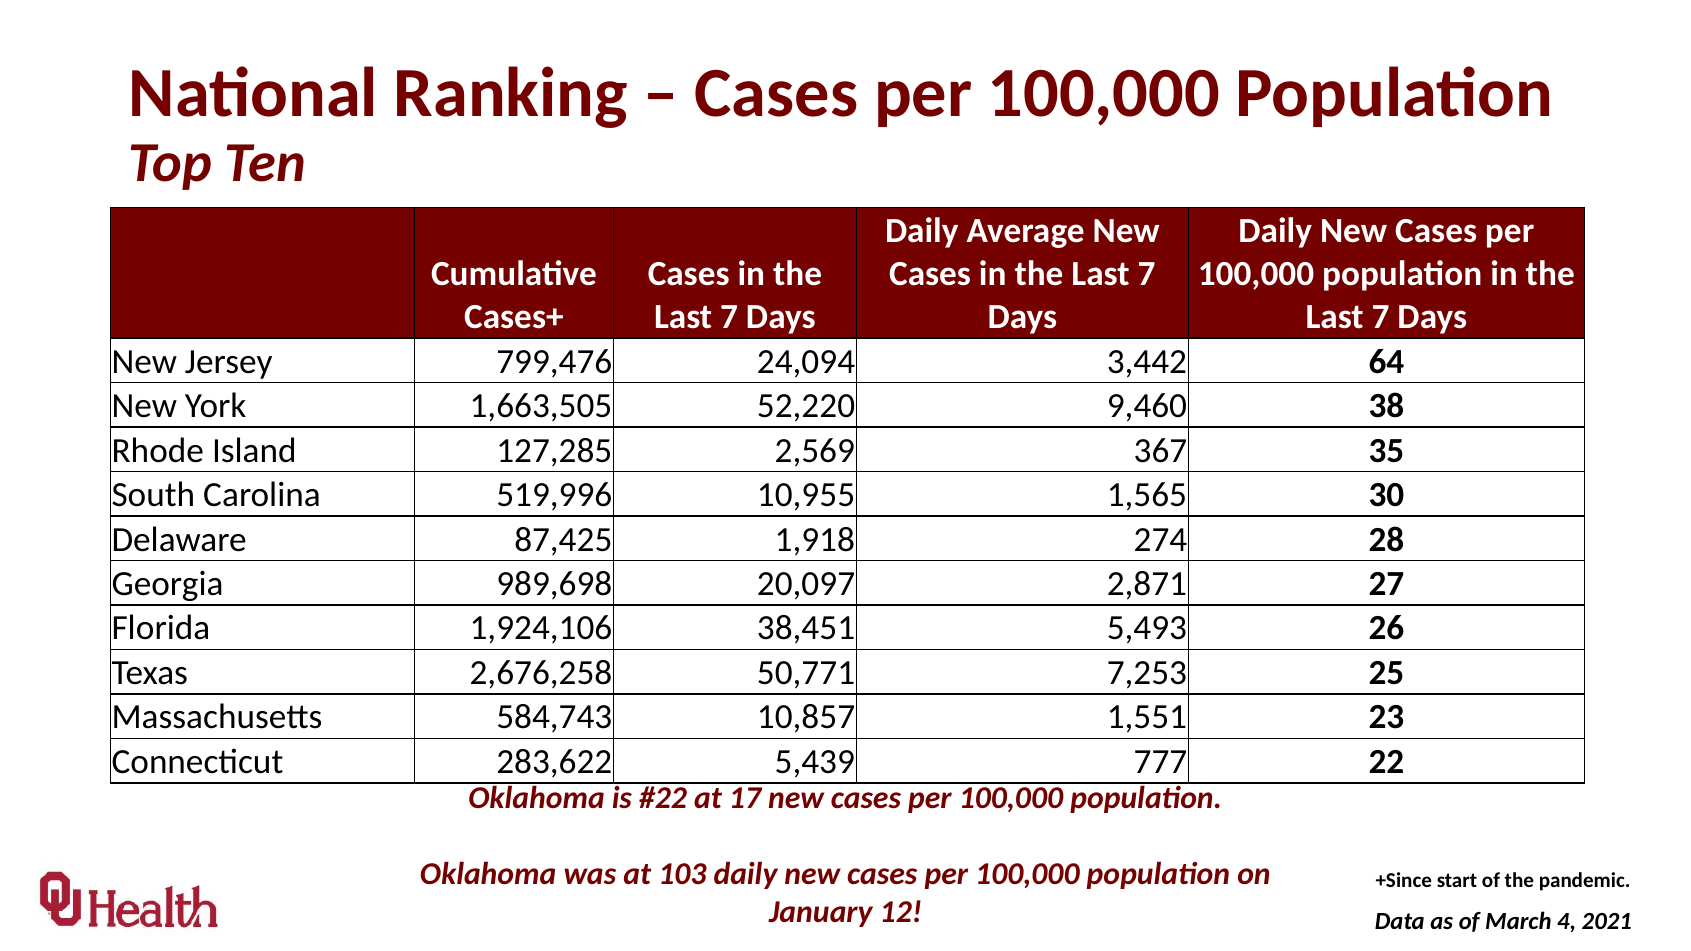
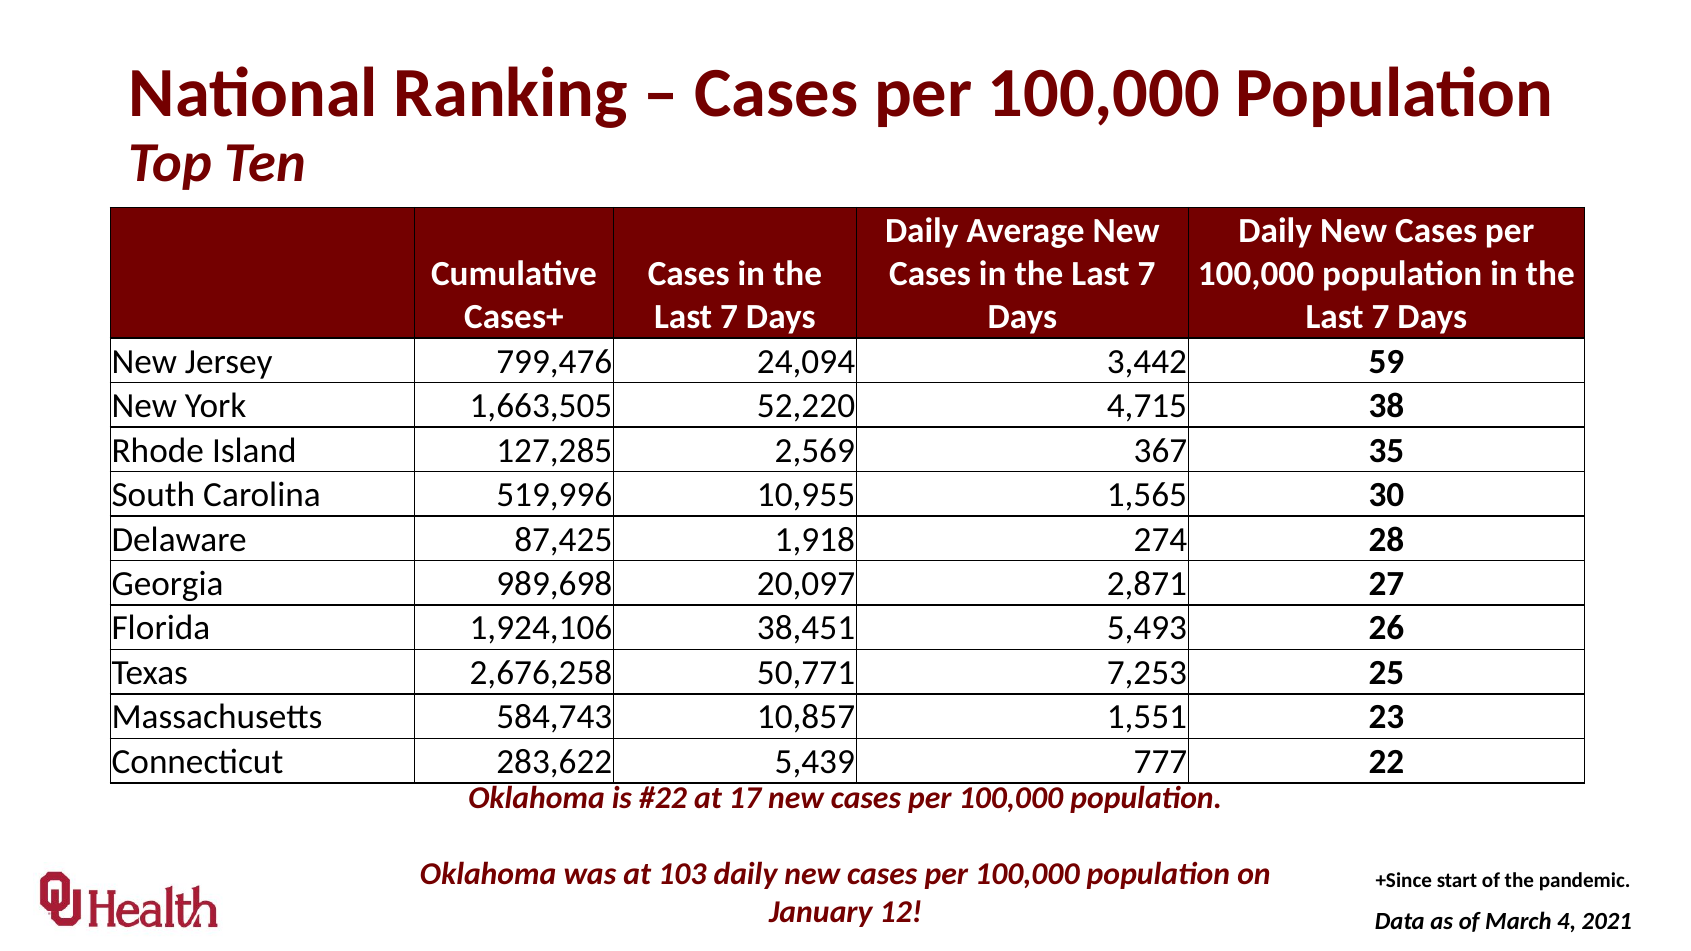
64: 64 -> 59 (1386, 362)
9,460: 9,460 -> 4,715 (1147, 406)
